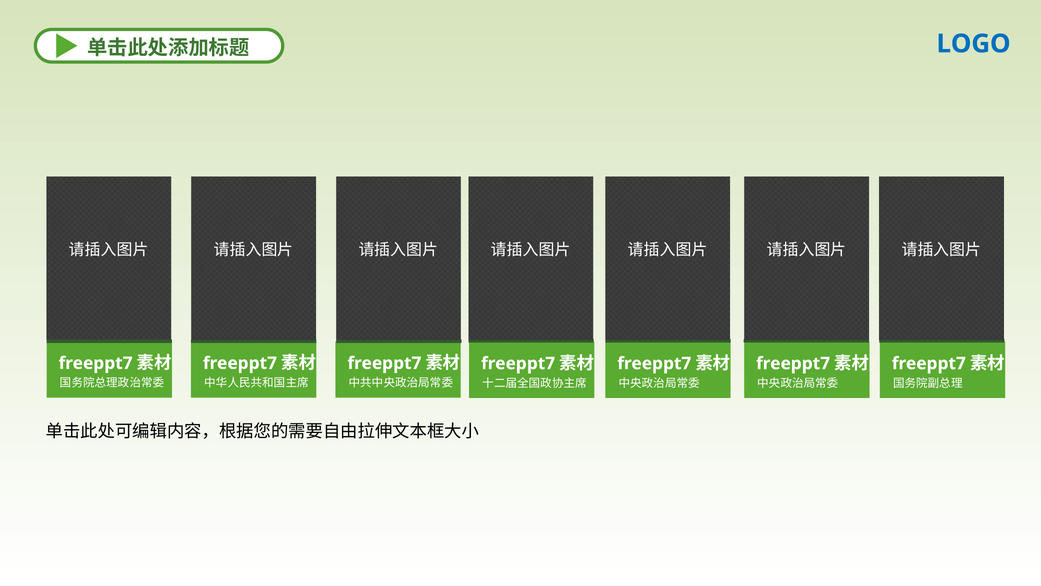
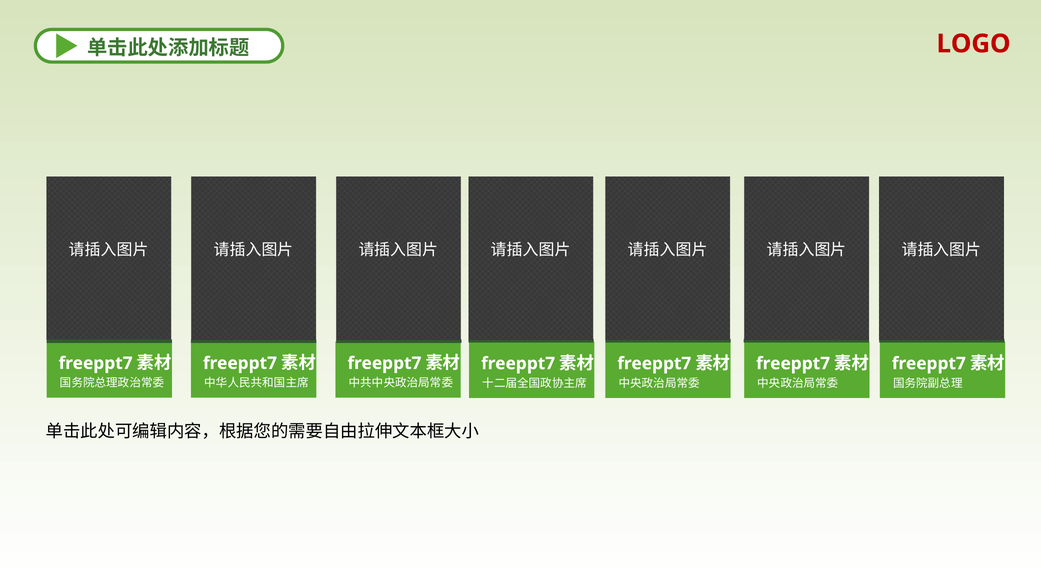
LOGO colour: blue -> red (974, 44)
